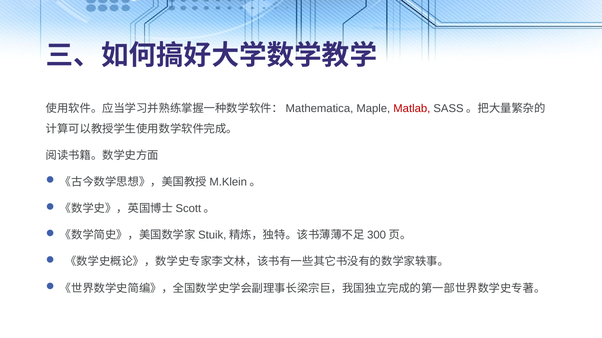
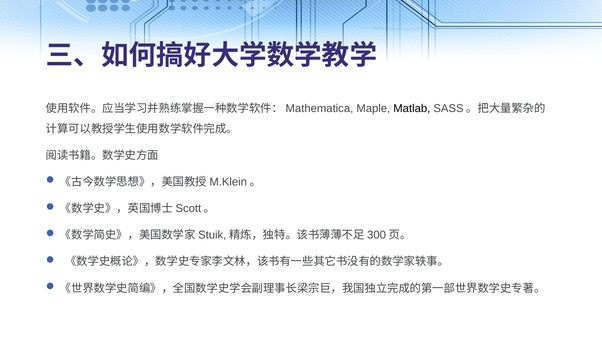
Matlab colour: red -> black (412, 109)
